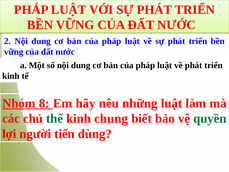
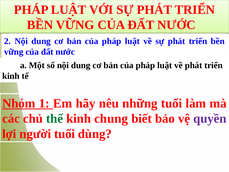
8: 8 -> 1 (44, 103)
những luật: luật -> tuổi (172, 103)
quyền colour: green -> purple (210, 118)
người tiến: tiến -> tuổi (65, 134)
